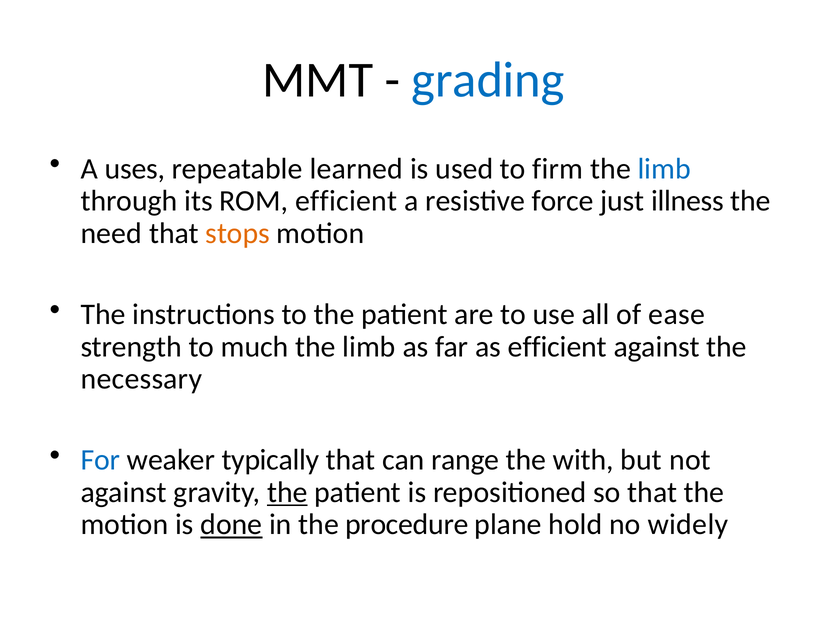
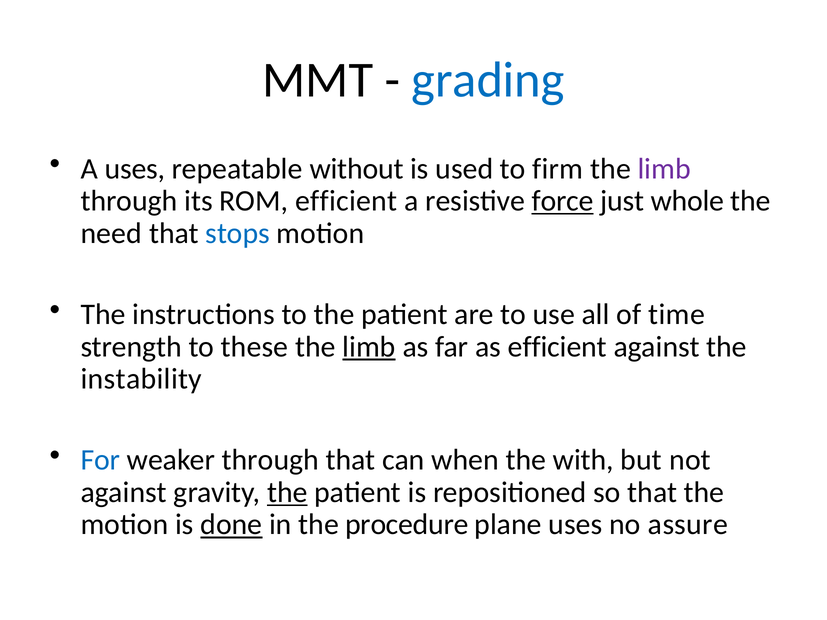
learned: learned -> without (357, 169)
limb colour: blue -> purple (664, 169)
force underline: none -> present (563, 201)
illness: illness -> whole (687, 201)
stops colour: orange -> blue (238, 233)
ease: ease -> time (677, 315)
much: much -> these (255, 347)
limb underline: none -> present (369, 347)
necessary: necessary -> instability (141, 379)
weaker typically: typically -> through (270, 460)
range: range -> when (465, 460)
plane hold: hold -> uses (575, 525)
widely: widely -> assure (688, 525)
